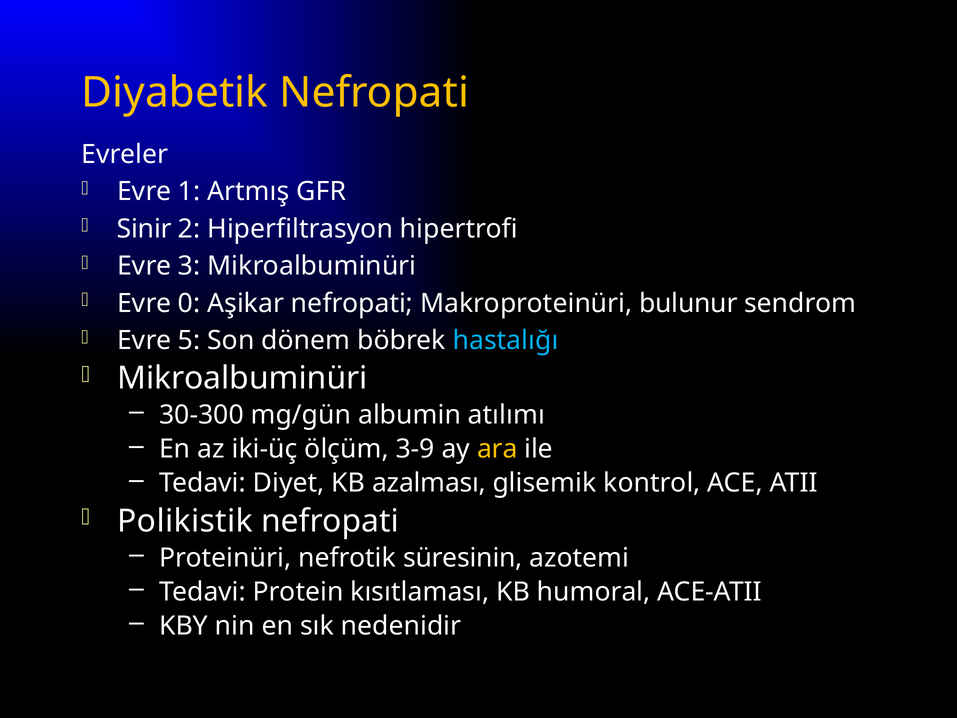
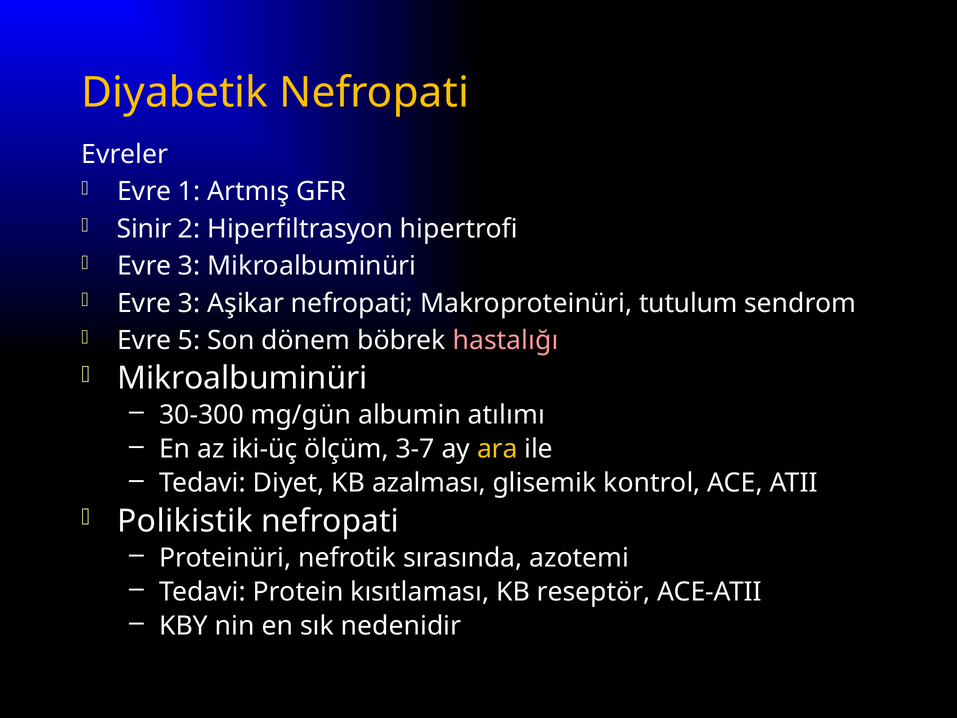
0: 0 -> 3 (189, 303)
bulunur: bulunur -> tutulum (688, 303)
hastalığı colour: light blue -> pink (506, 341)
3-9: 3-9 -> 3-7 (415, 449)
süresinin: süresinin -> sırasında (463, 558)
humoral: humoral -> reseptör (594, 592)
